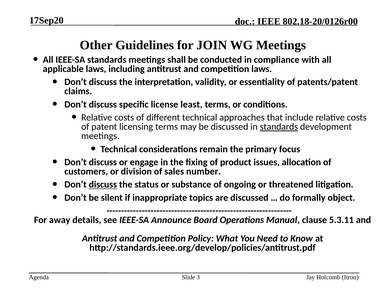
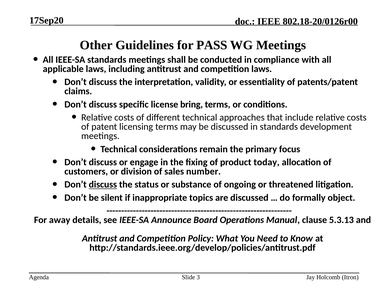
JOIN: JOIN -> PASS (212, 45)
least: least -> bring (192, 104)
standards underline: present -> none (279, 127)
issues: issues -> today (267, 162)
5.3.11: 5.3.11 -> 5.3.13 (341, 220)
